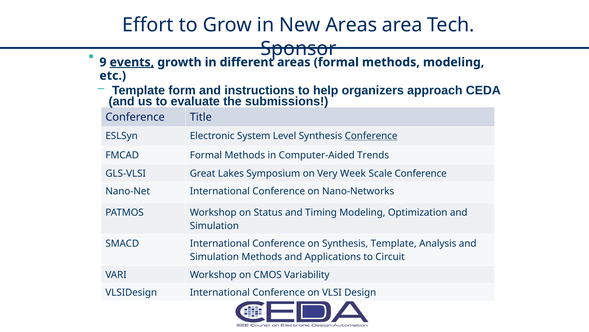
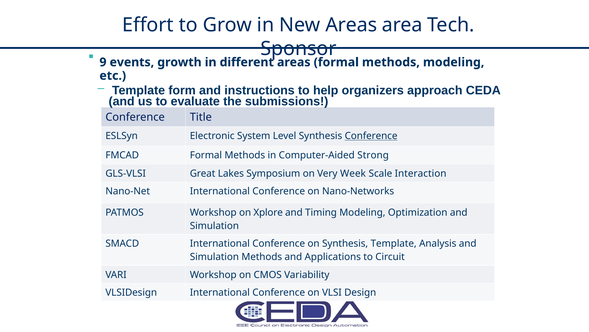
events underline: present -> none (132, 62)
Trends: Trends -> Strong (373, 155)
Scale Conference: Conference -> Interaction (421, 173)
Status: Status -> Xplore (268, 212)
